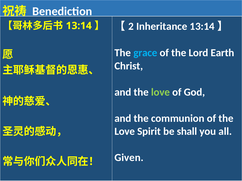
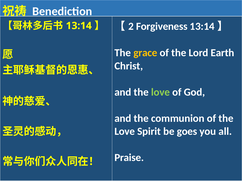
Inheritance: Inheritance -> Forgiveness (162, 26)
grace colour: light blue -> yellow (145, 53)
shall: shall -> goes (187, 132)
Given: Given -> Praise (129, 158)
